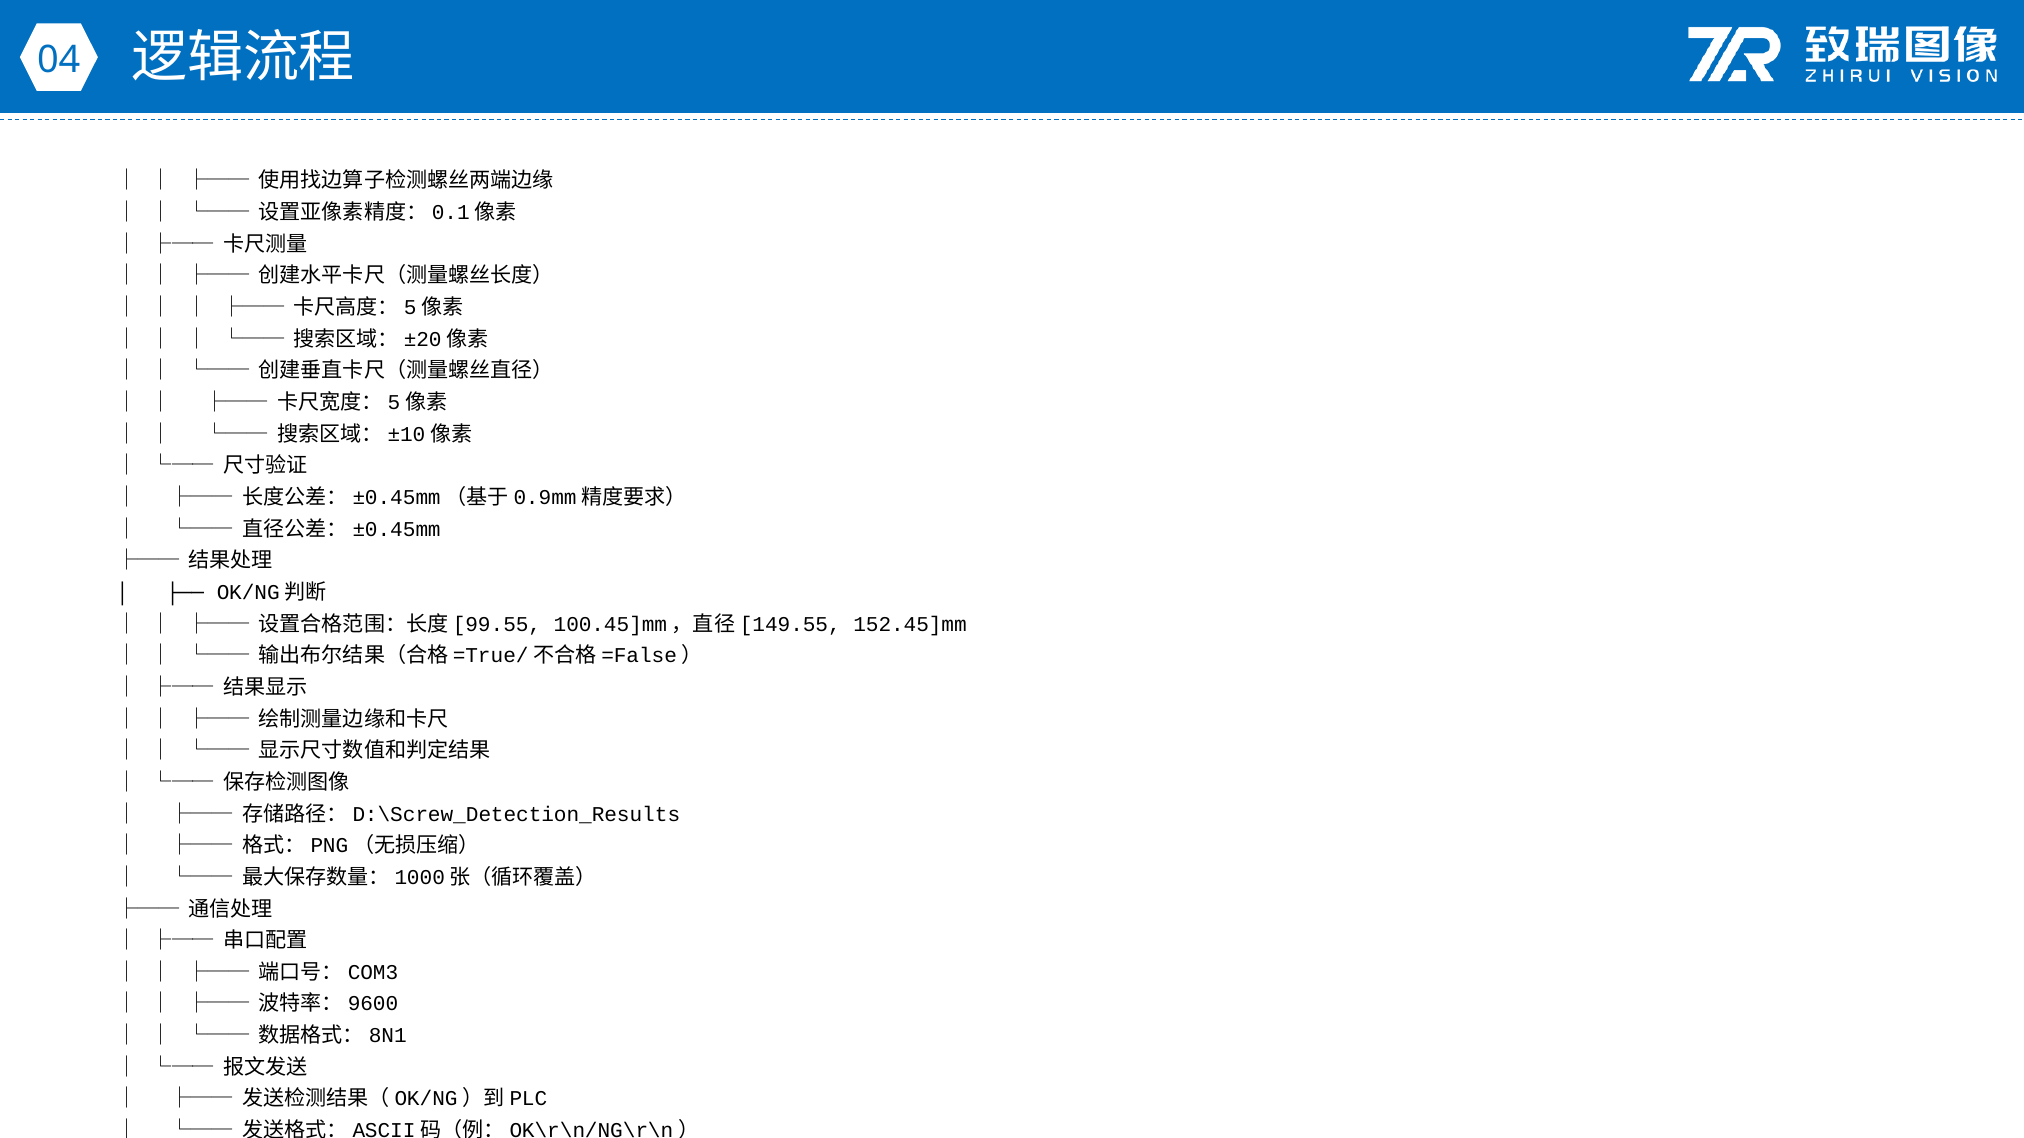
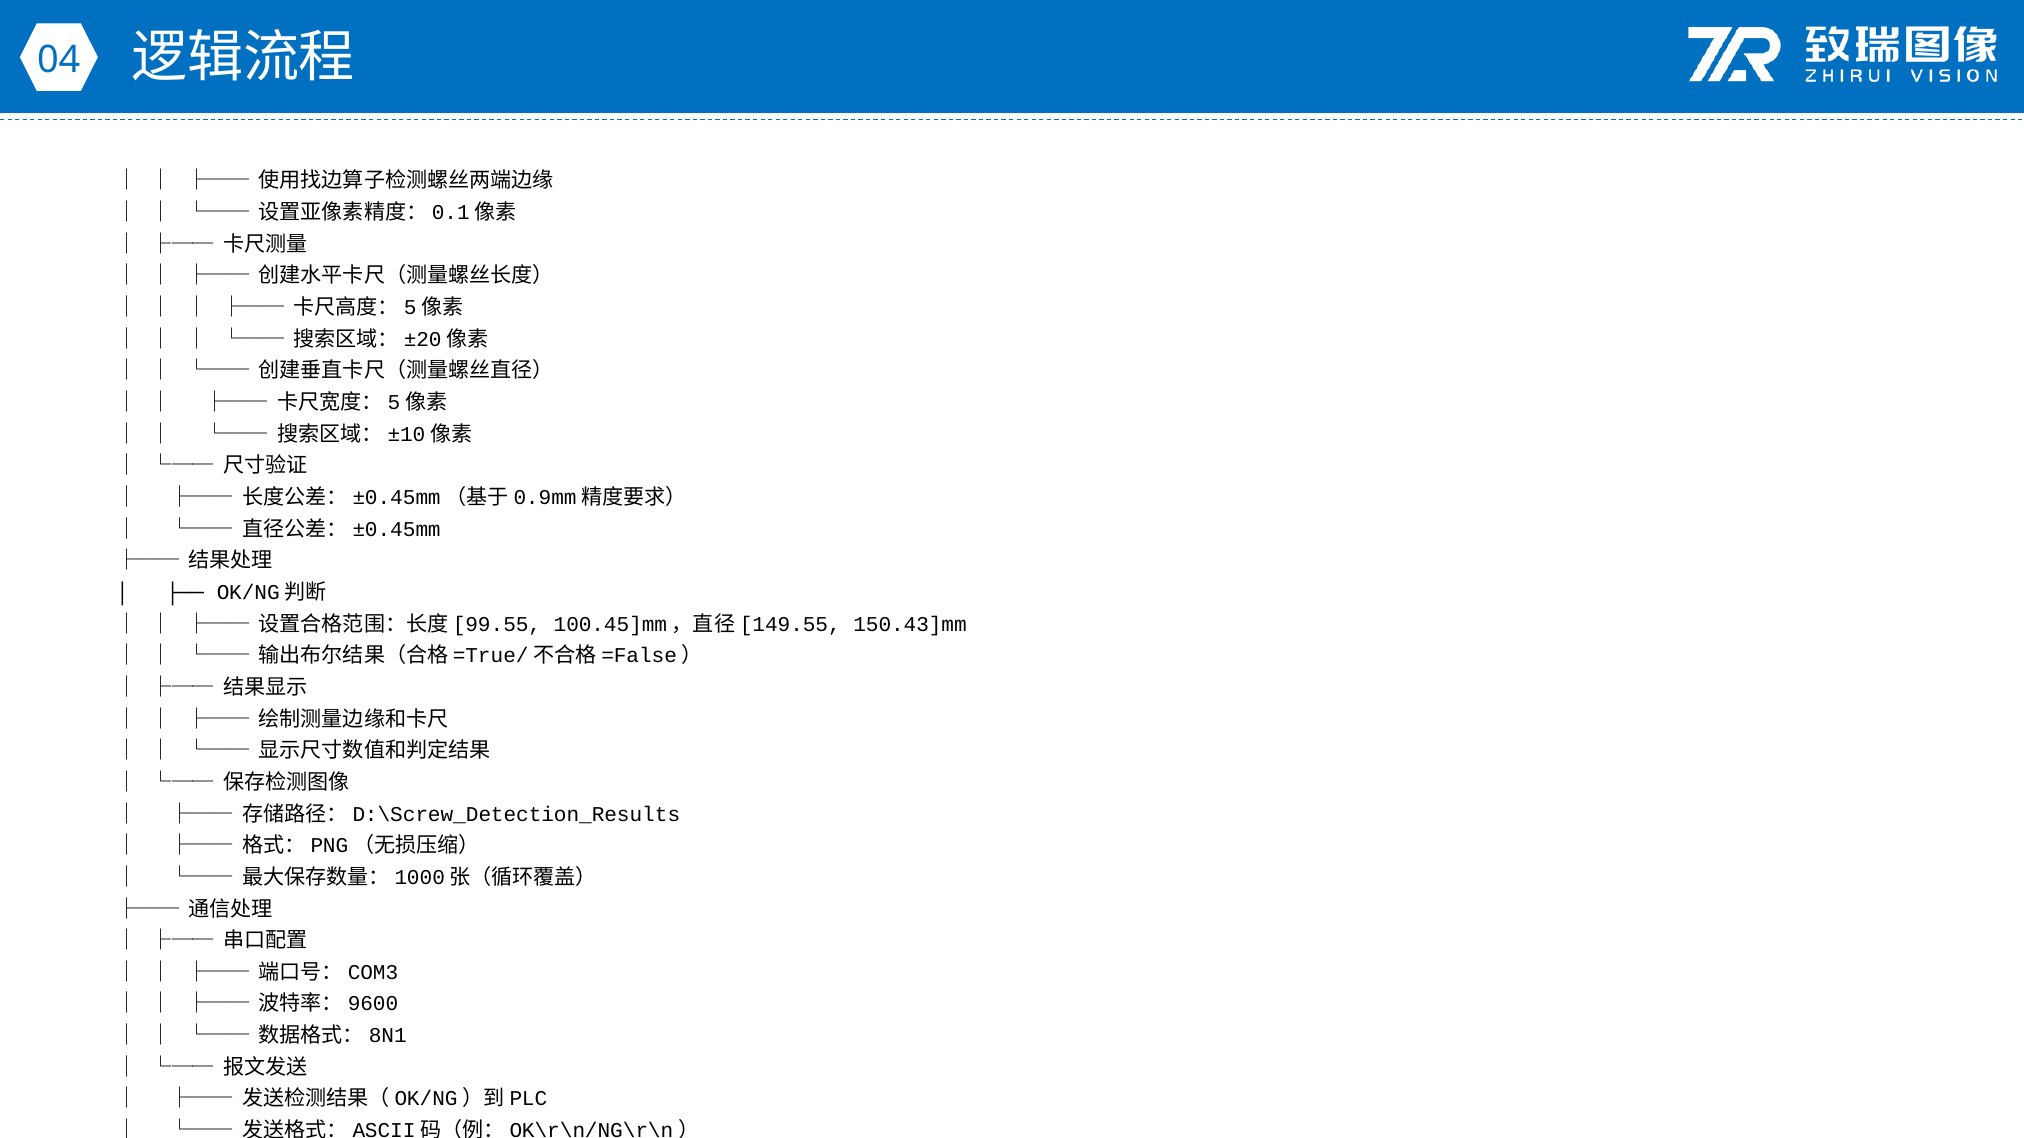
152.45]mm: 152.45]mm -> 150.43]mm (910, 624)
